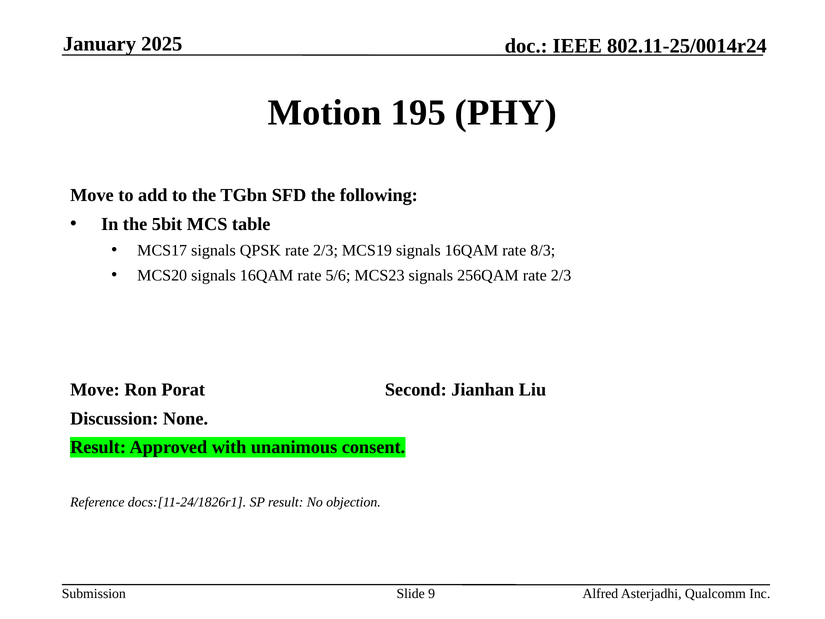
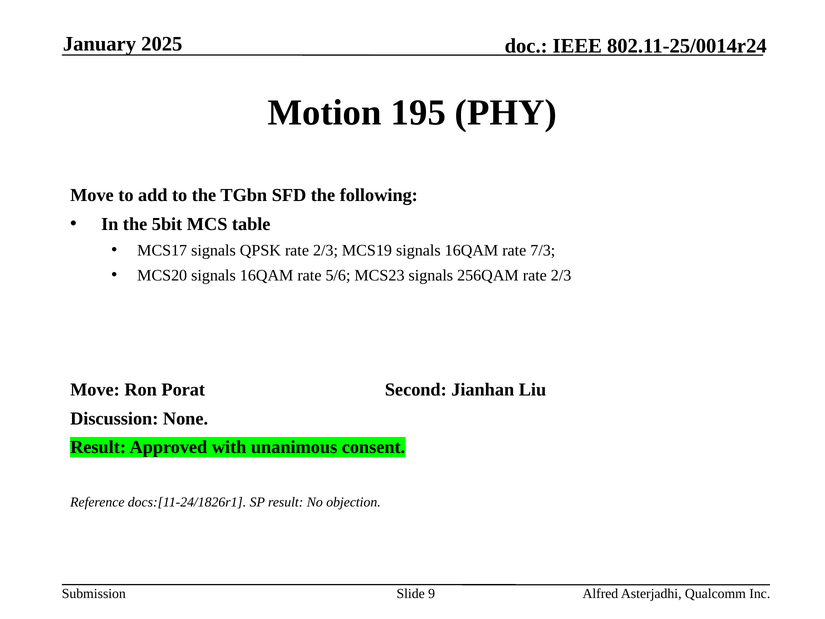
8/3: 8/3 -> 7/3 (543, 250)
